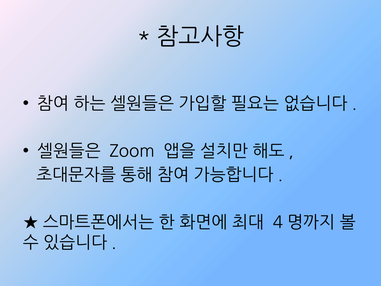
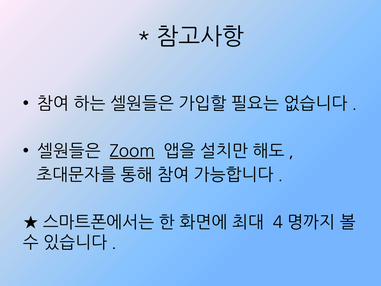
Zoom underline: none -> present (132, 151)
